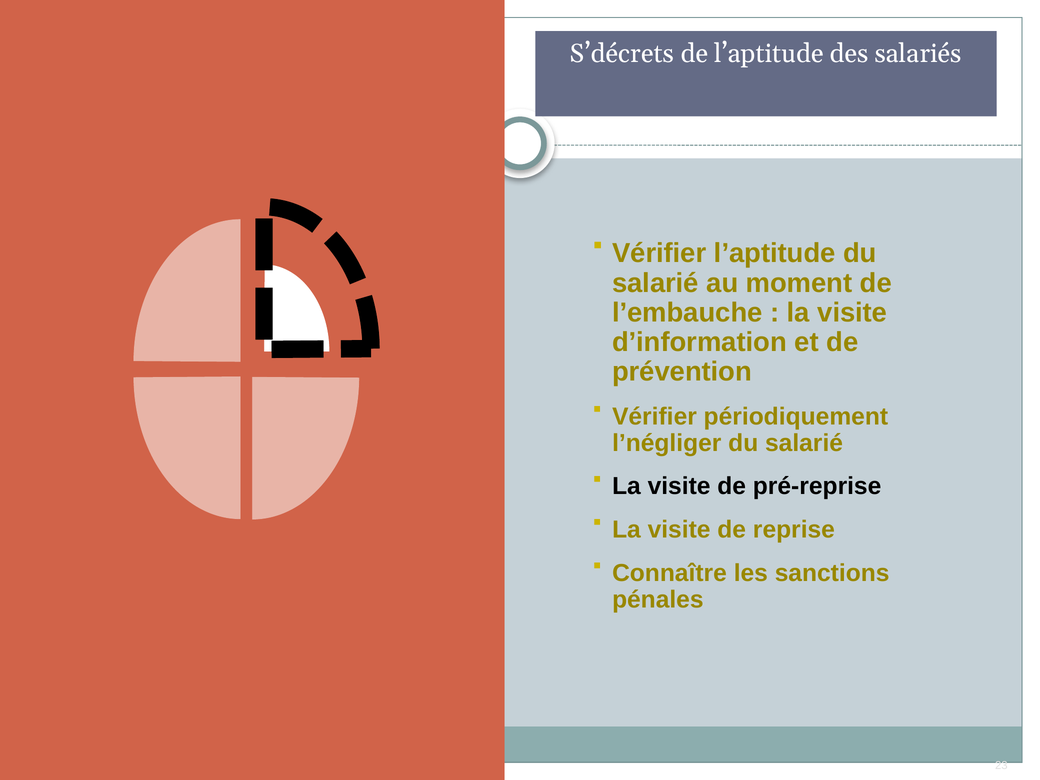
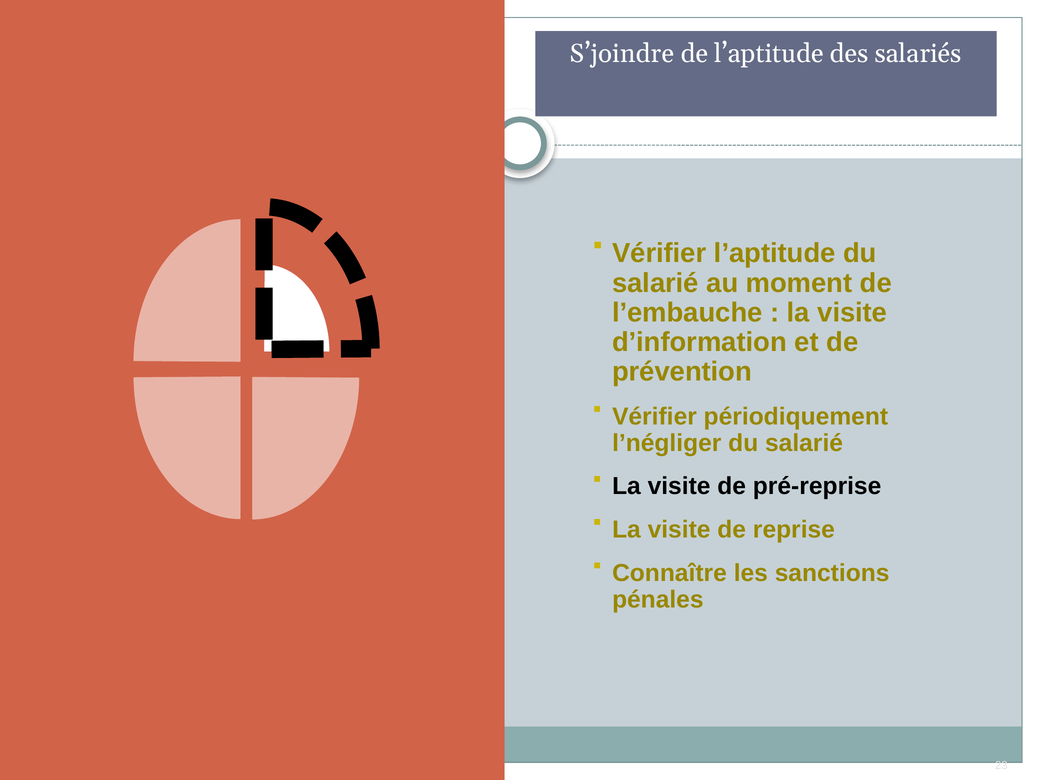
S’décrets: S’décrets -> S’joindre (622, 54)
